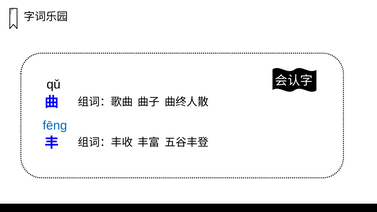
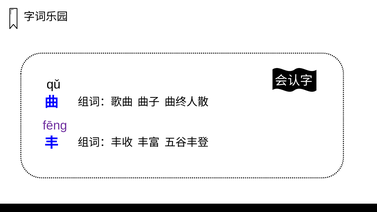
fēnɡ colour: blue -> purple (55, 125)
